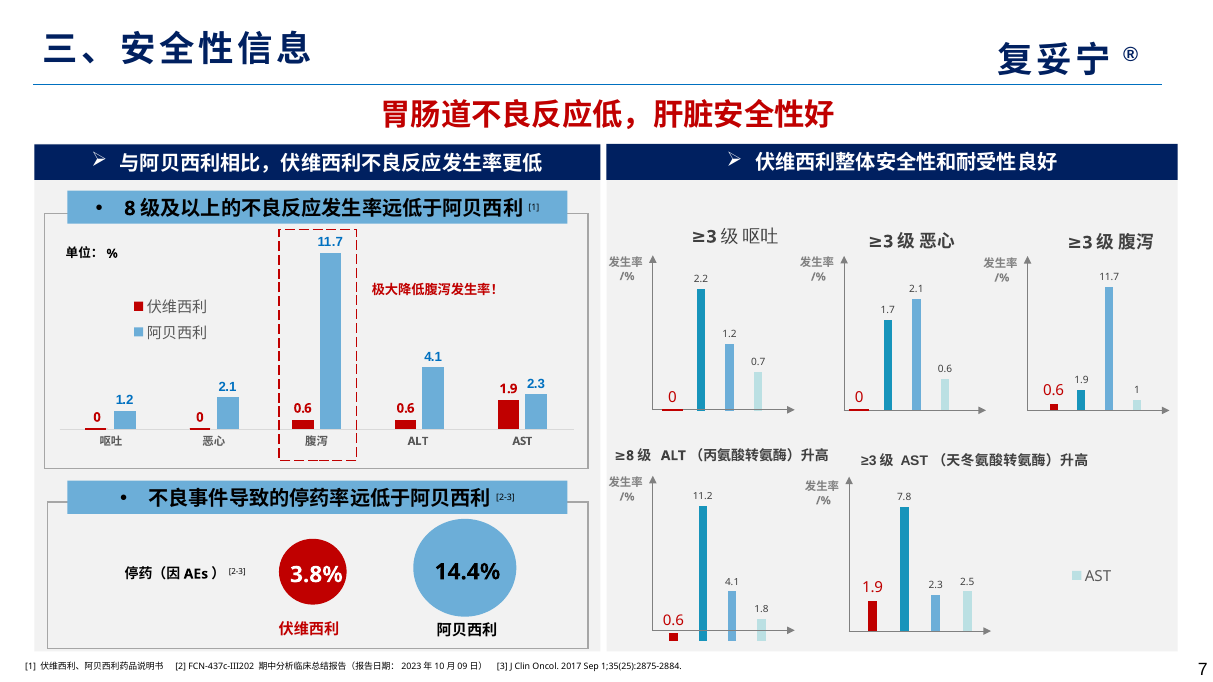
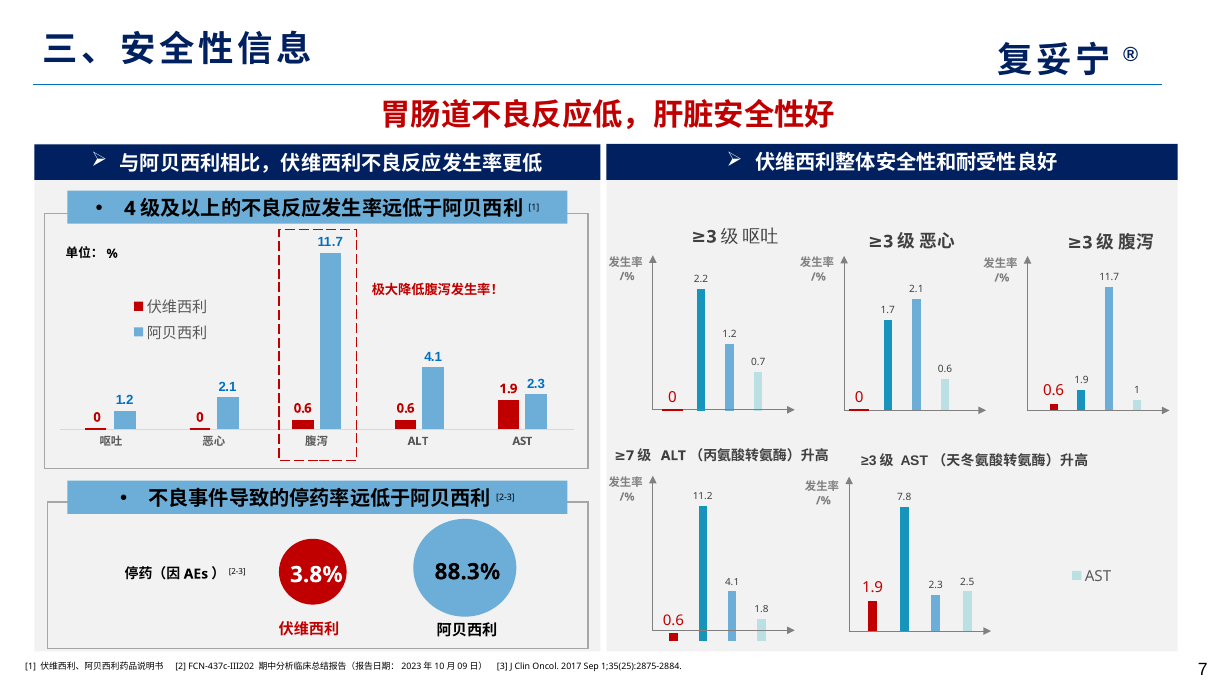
8: 8 -> 4 (130, 209)
8: 8 -> 7 (630, 456)
14.4%: 14.4% -> 88.3% (467, 572)
